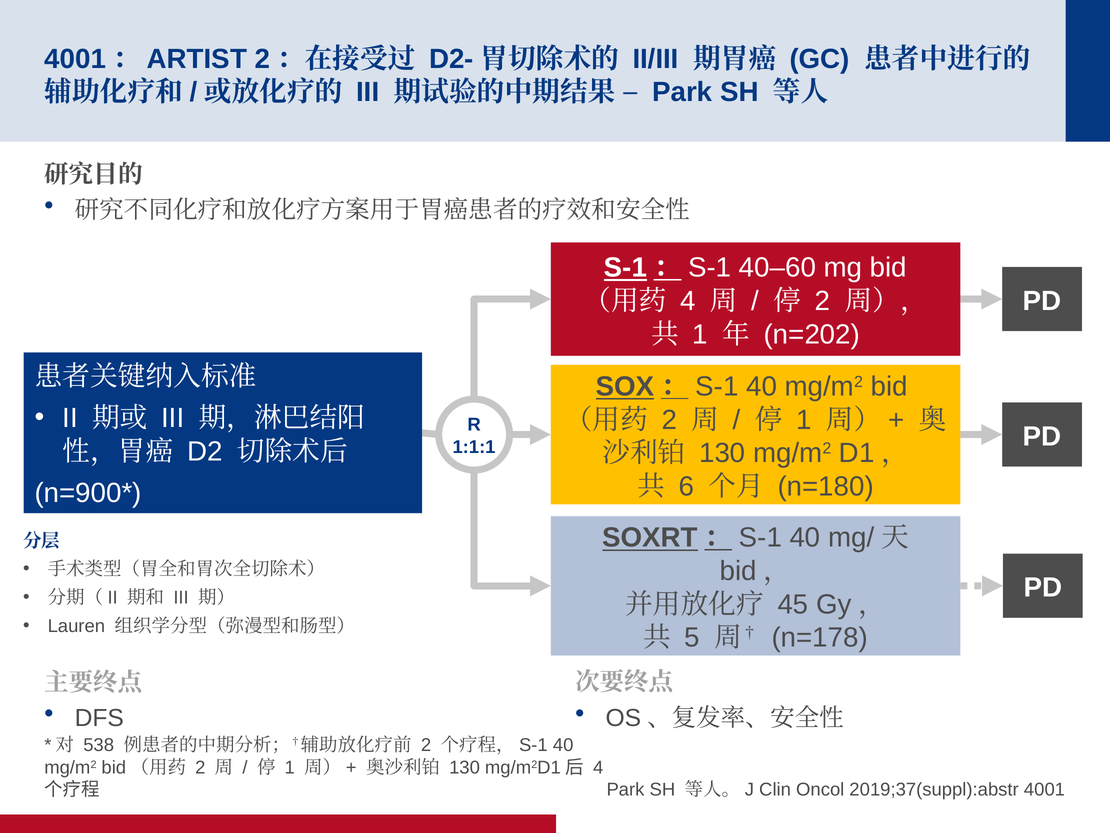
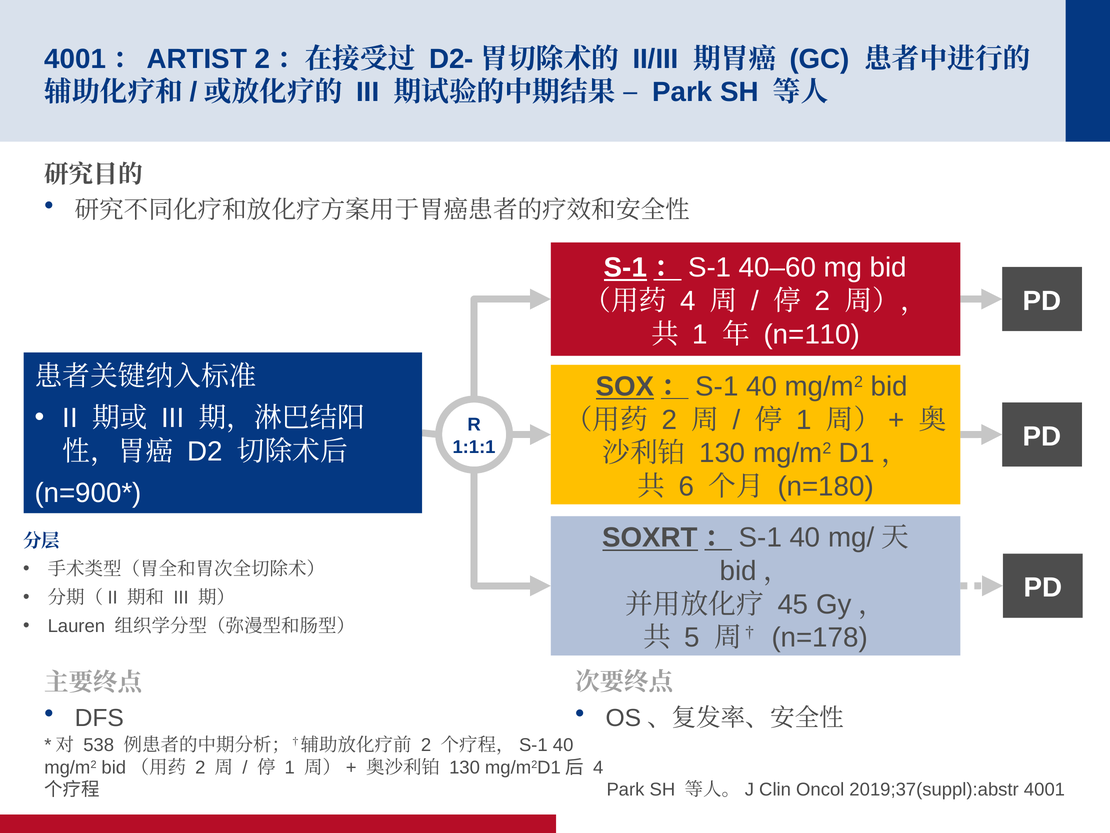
n=202: n=202 -> n=110 (812, 334)
